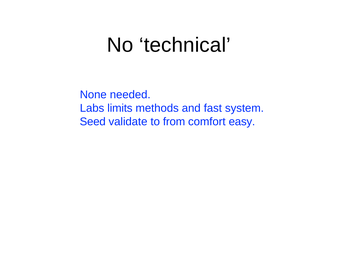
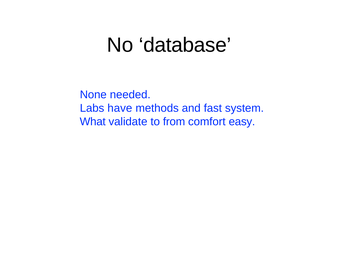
technical: technical -> database (185, 45)
limits: limits -> have (120, 108)
Seed: Seed -> What (93, 122)
